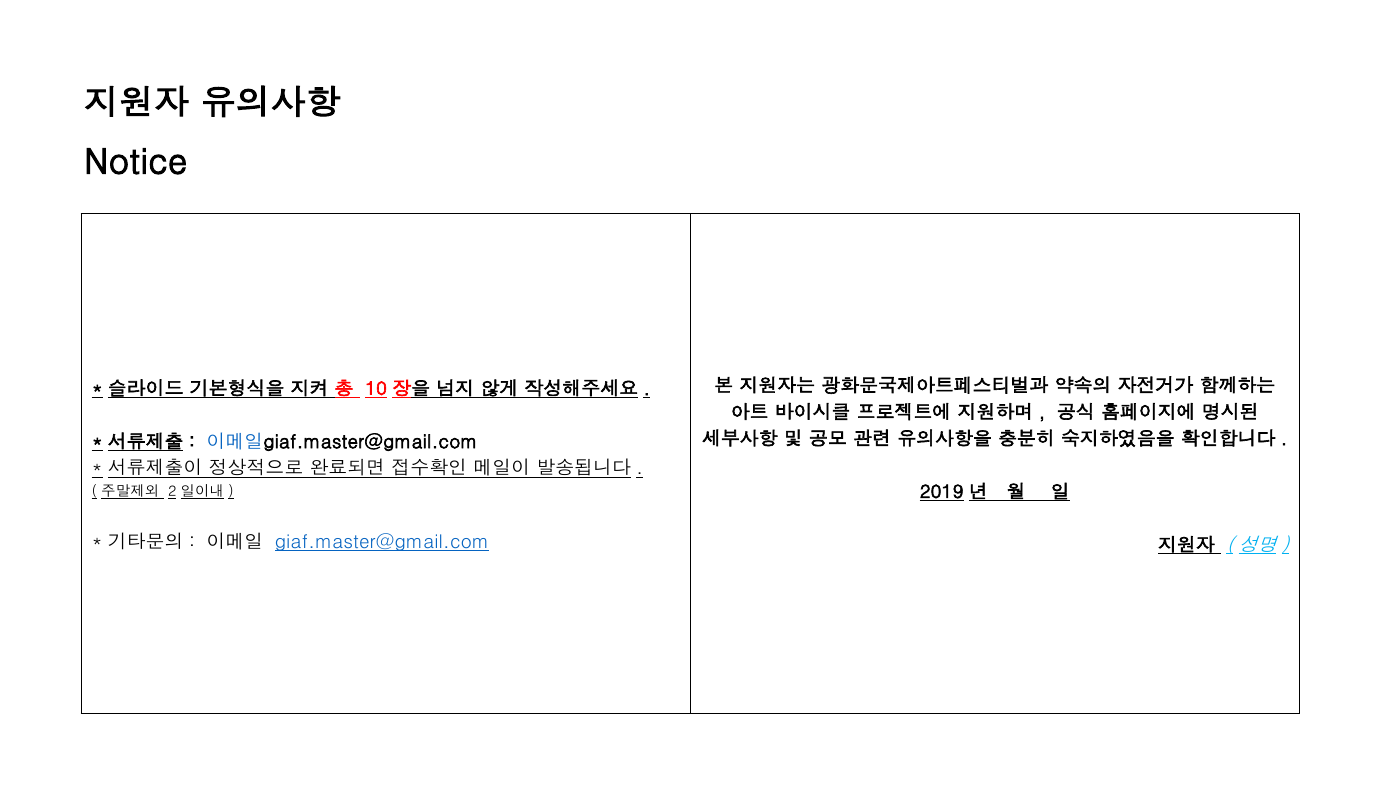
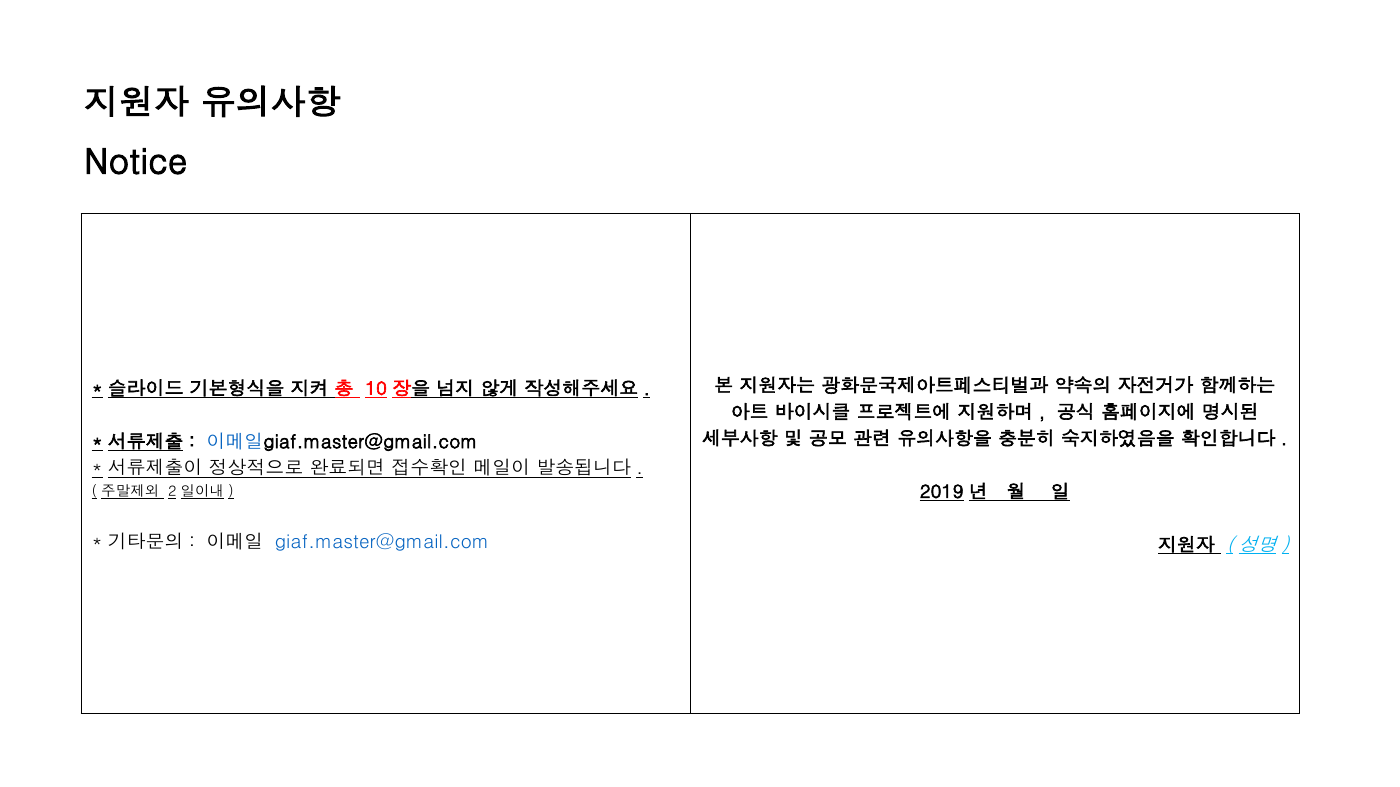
giaf.master@gmail.com underline: present -> none (382, 542)
